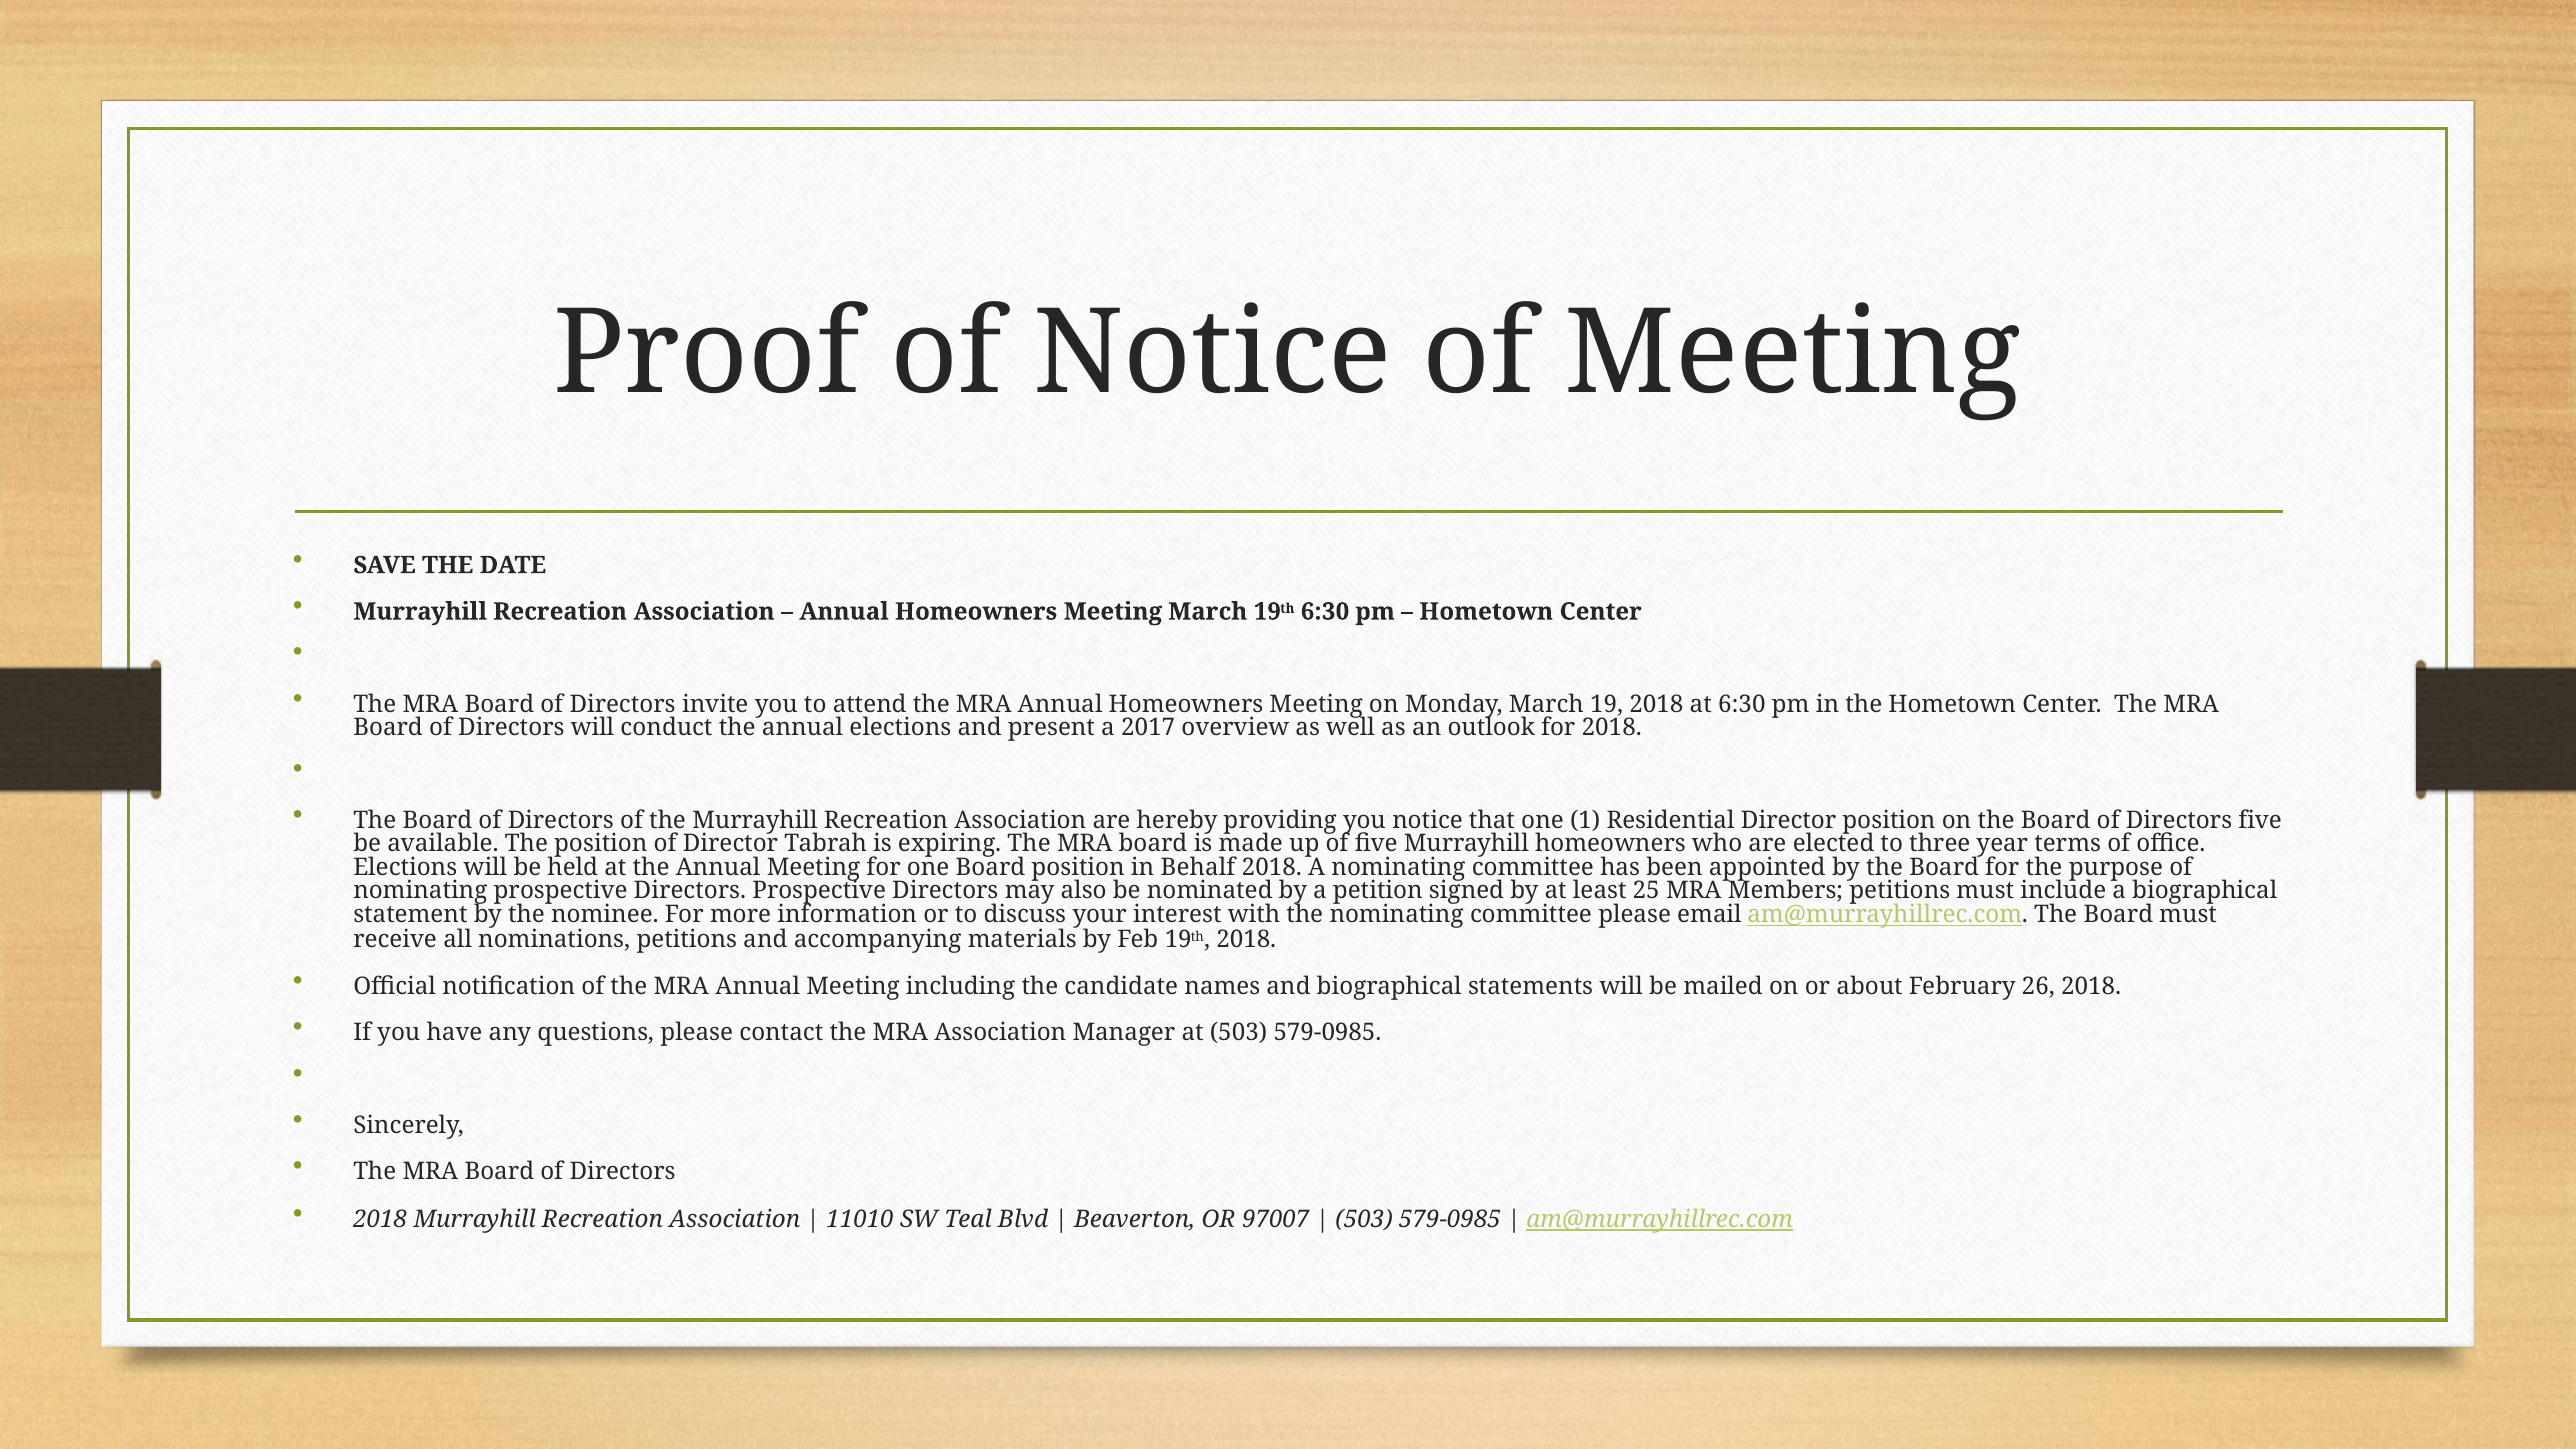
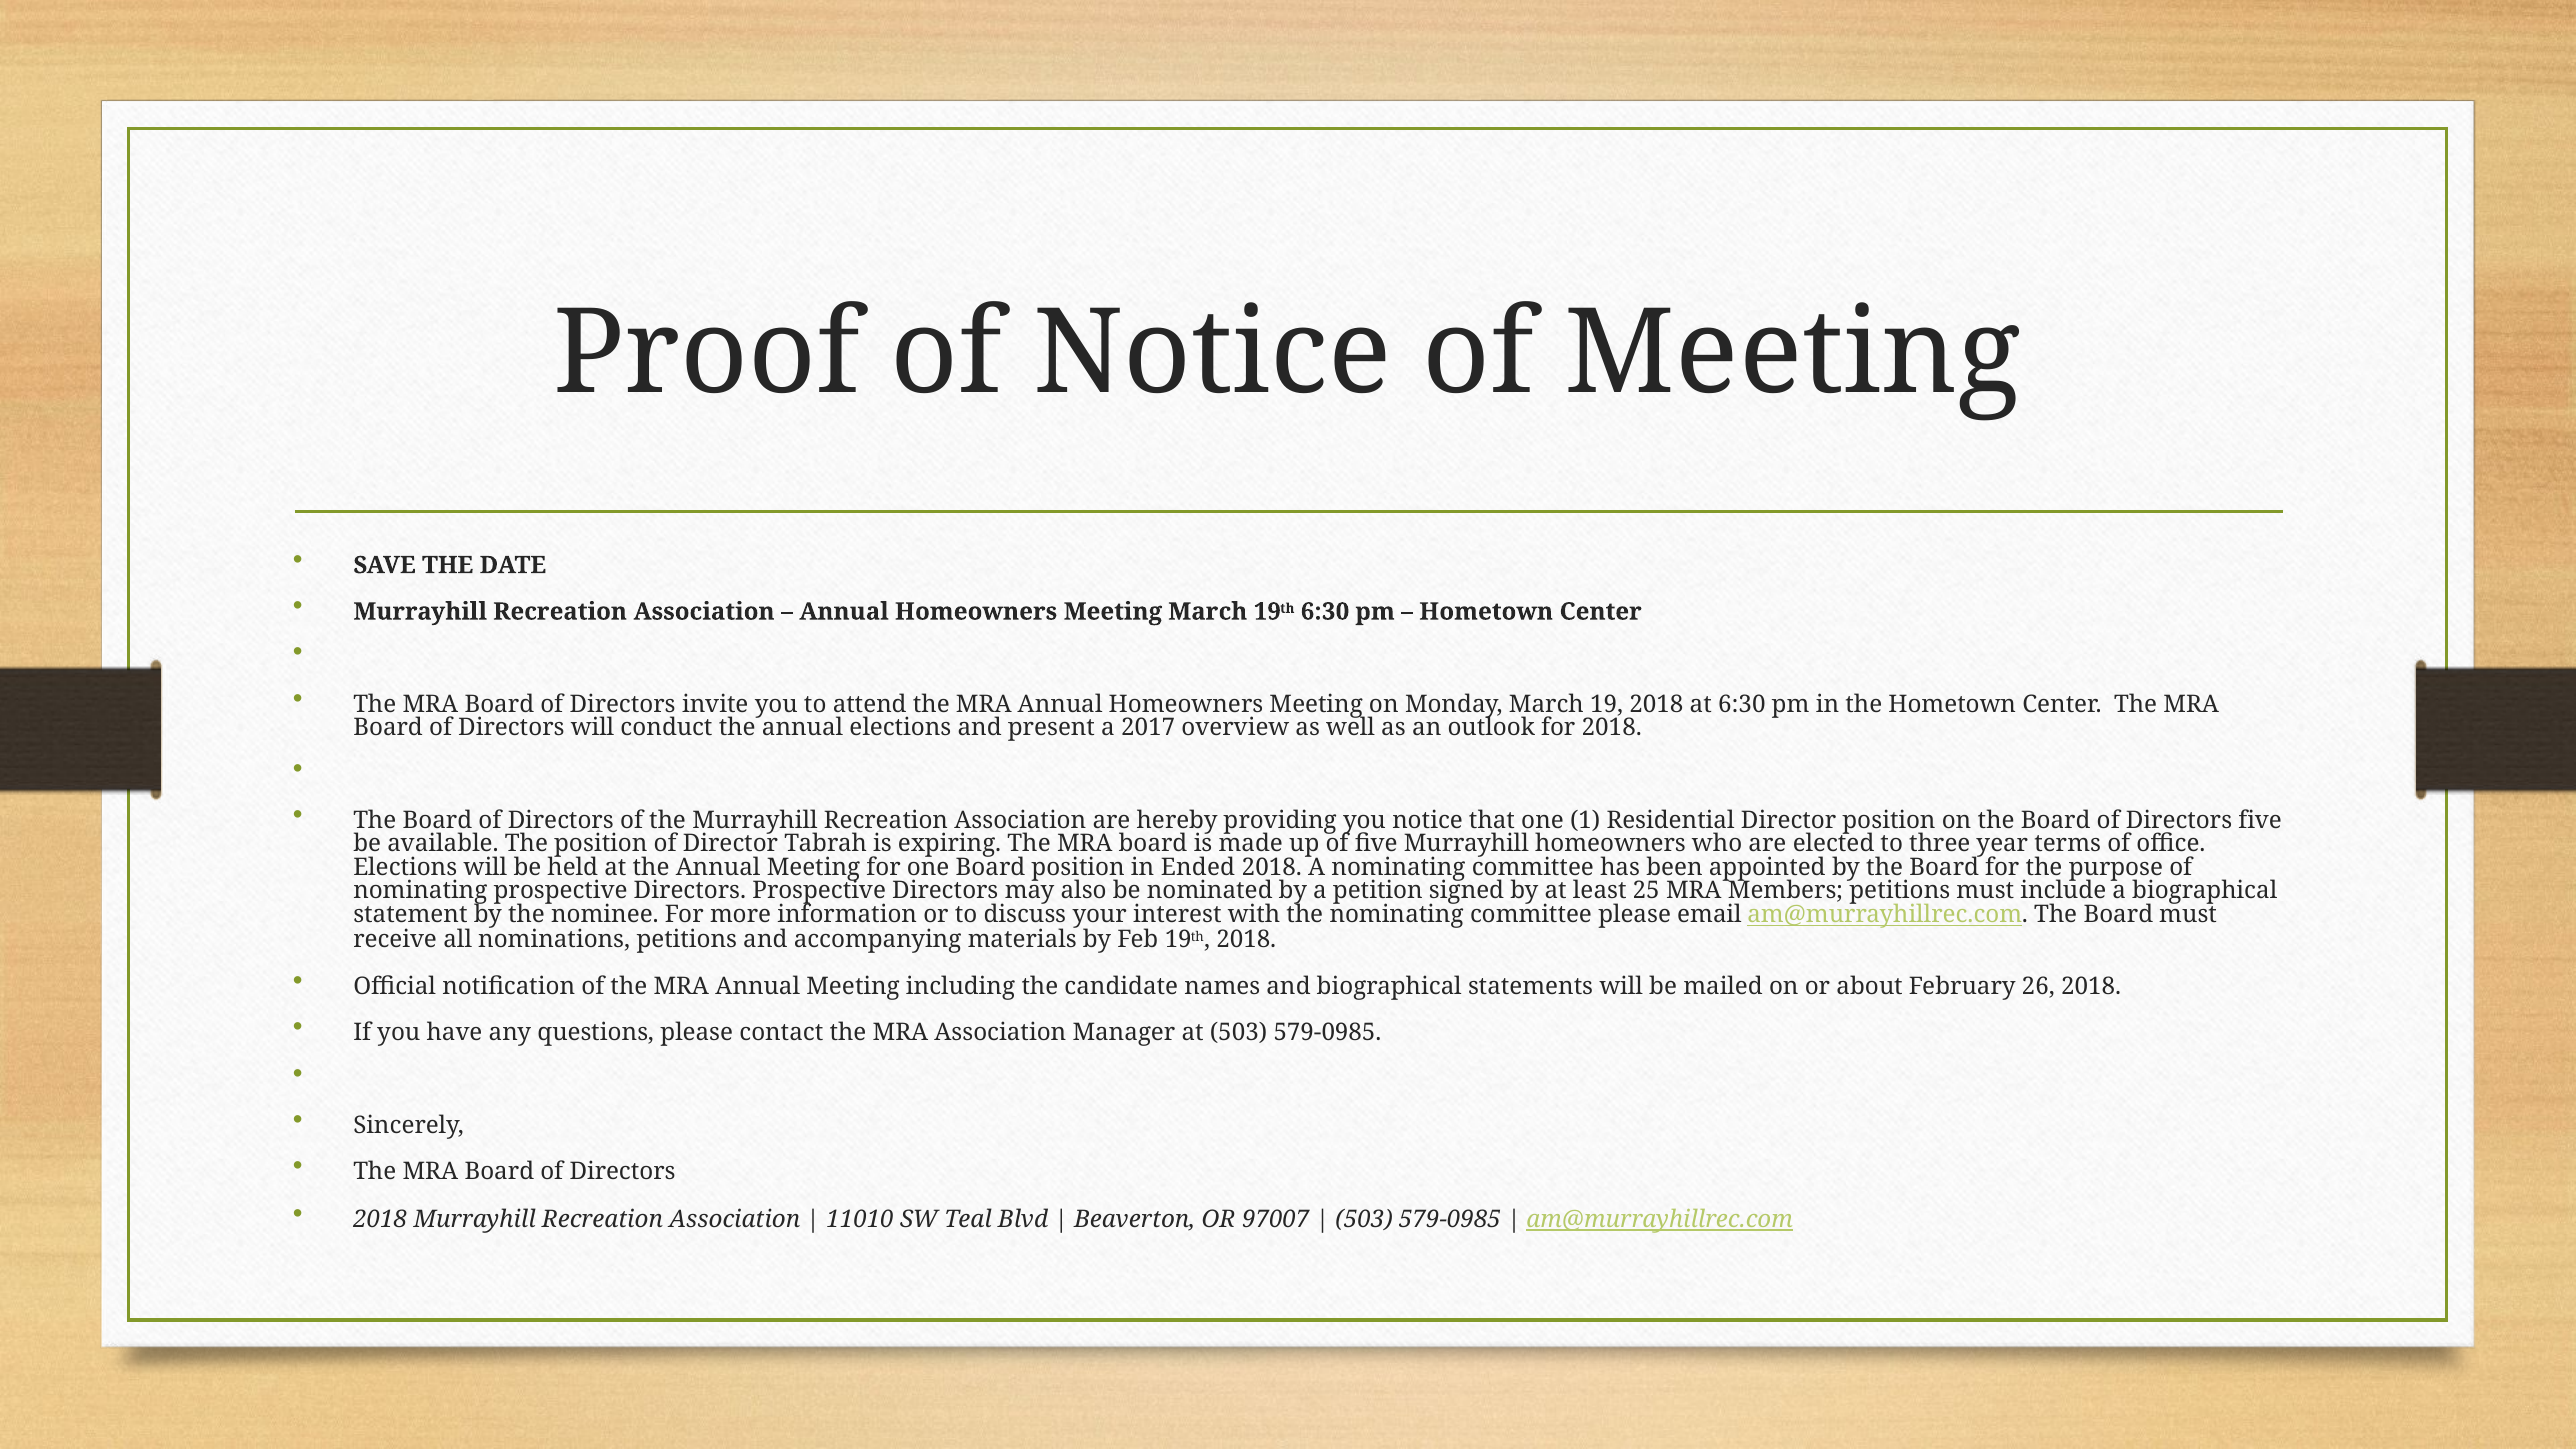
Behalf: Behalf -> Ended (1198, 867)
